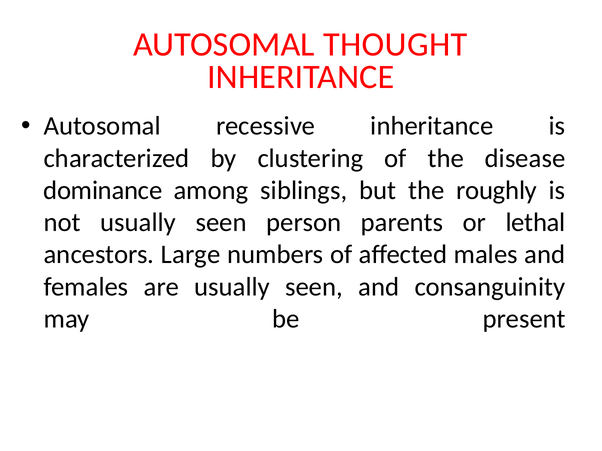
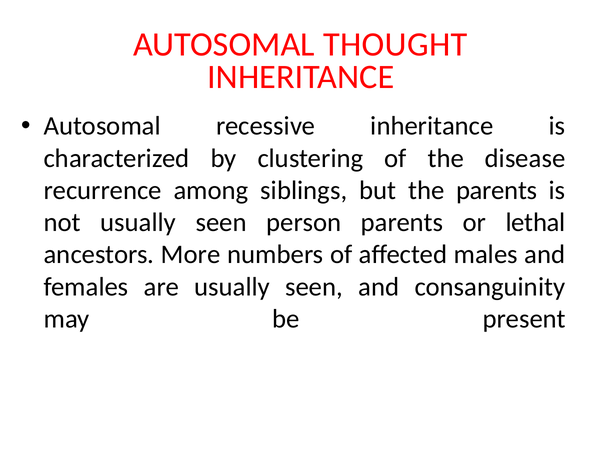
dominance: dominance -> recurrence (103, 191)
the roughly: roughly -> parents (497, 191)
Large: Large -> More (191, 255)
